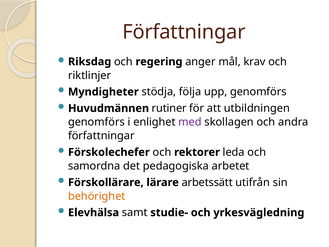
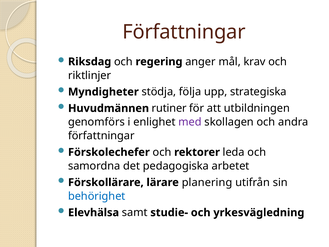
upp genomförs: genomförs -> strategiska (258, 92)
arbetssätt: arbetssätt -> planering (207, 182)
behörighet colour: orange -> blue (97, 196)
